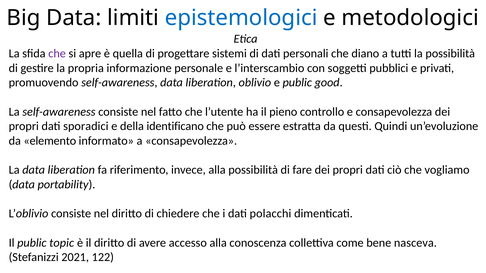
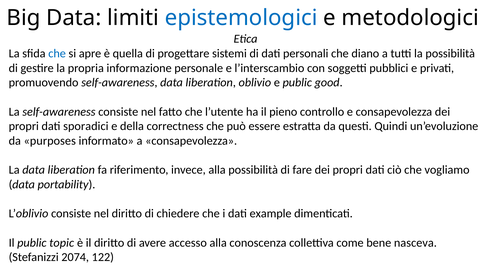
che colour: purple -> blue (57, 54)
identificano: identificano -> correctness (175, 126)
elemento: elemento -> purposes (50, 141)
polacchi: polacchi -> example (271, 214)
2021: 2021 -> 2074 (75, 258)
